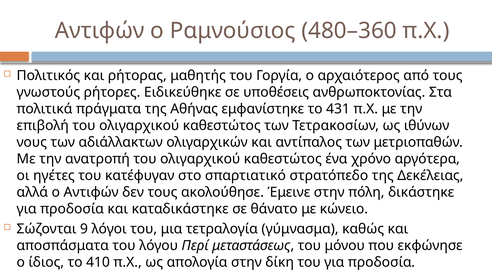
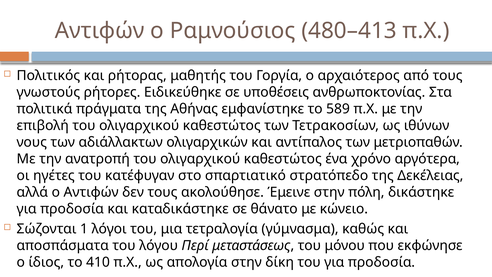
480–360: 480–360 -> 480–413 (349, 31)
431: 431 -> 589 (338, 109)
9: 9 -> 1 (84, 229)
